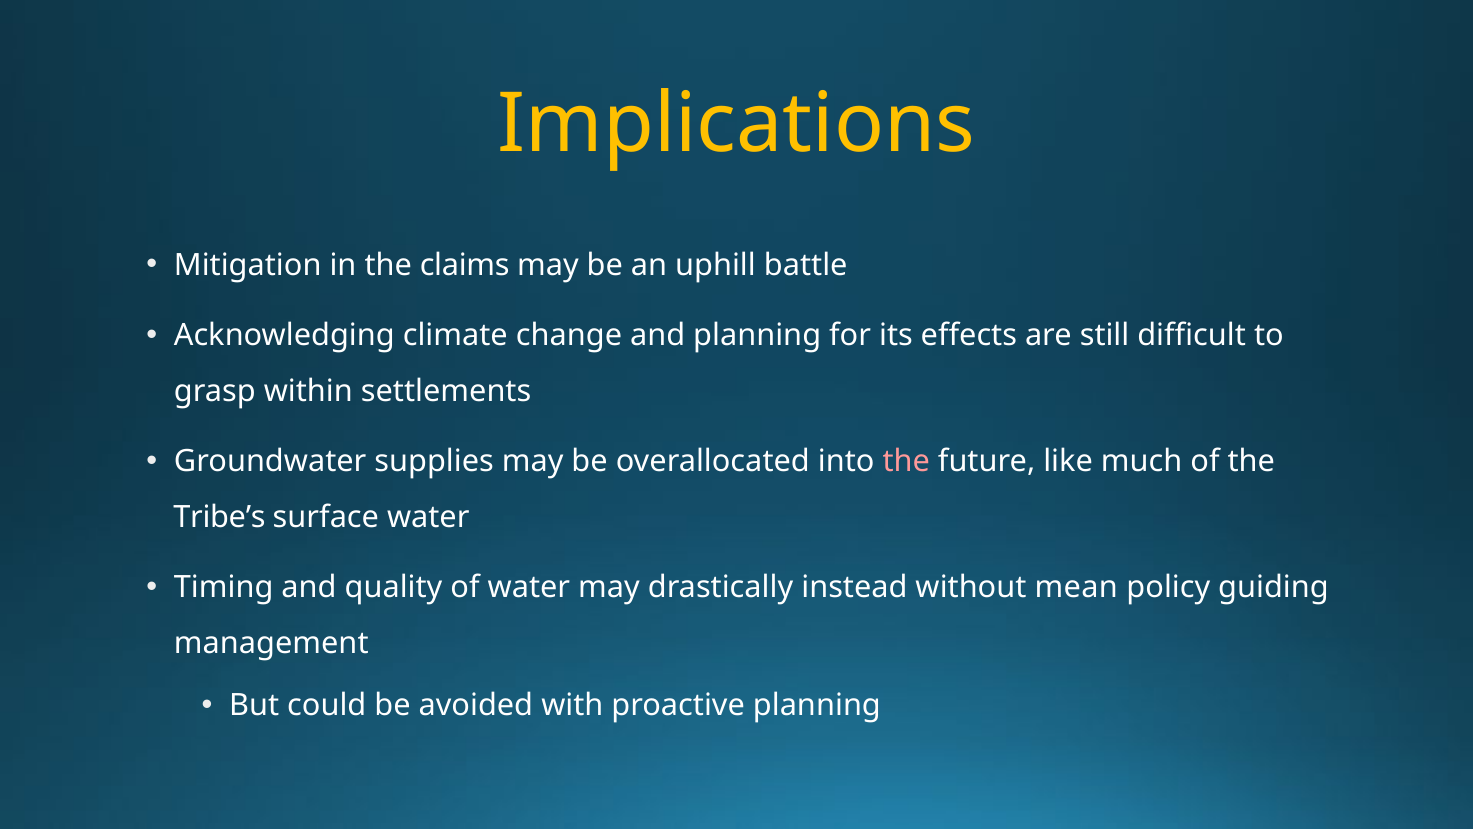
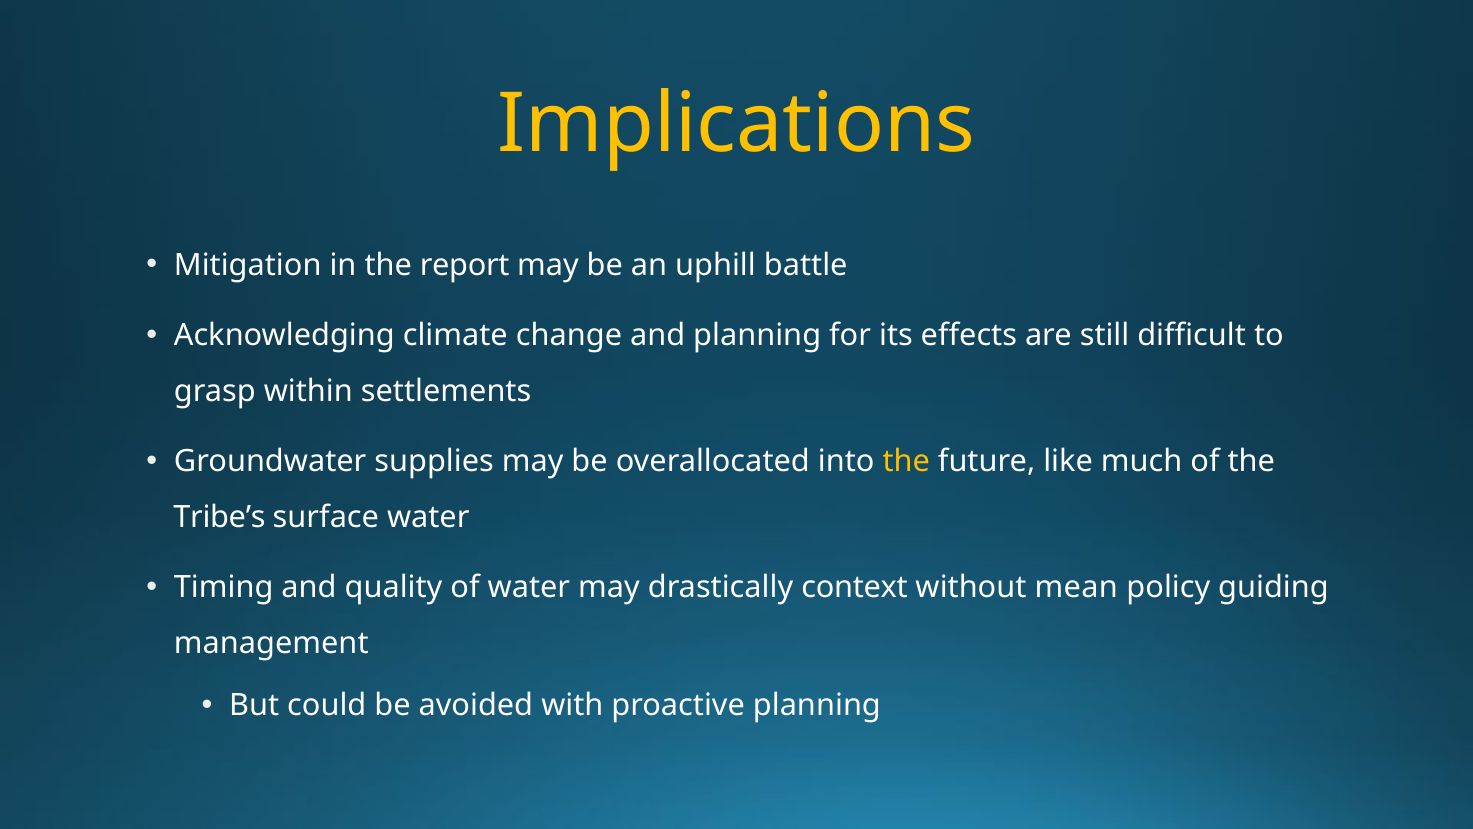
claims: claims -> report (465, 265)
the colour: pink -> yellow (906, 461)
instead: instead -> context (855, 587)
